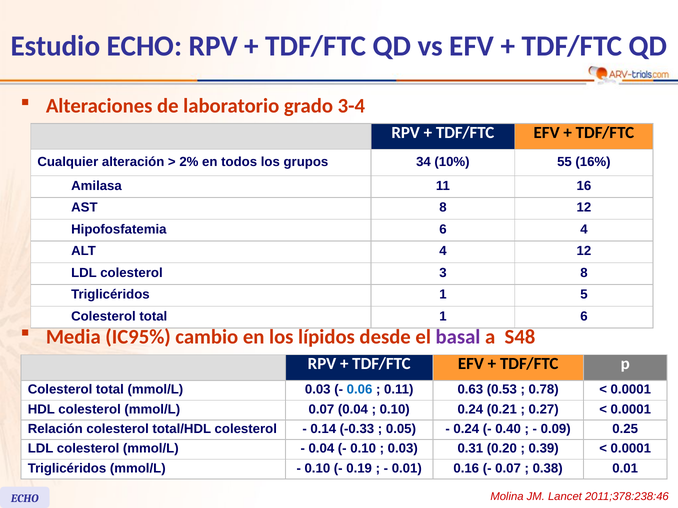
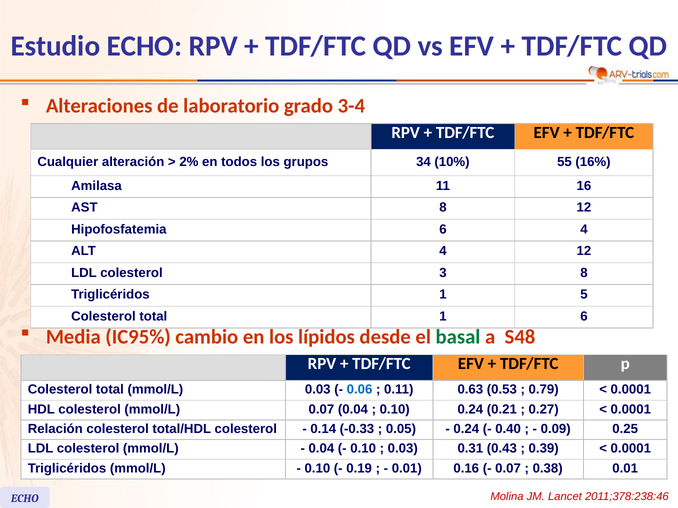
basal colour: purple -> green (458, 337)
0.78: 0.78 -> 0.79 (544, 390)
0.20: 0.20 -> 0.43 (502, 449)
